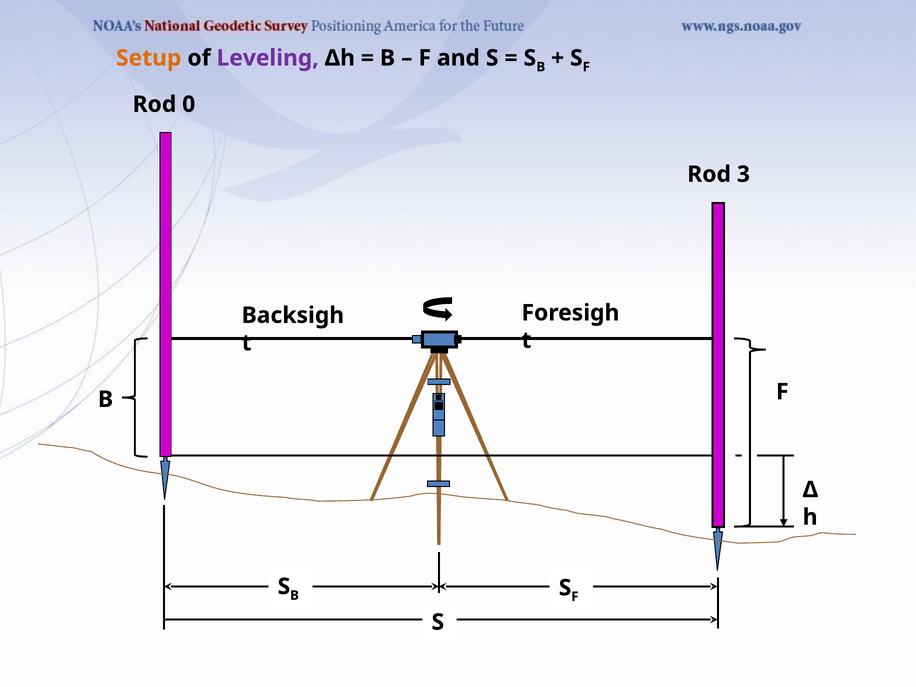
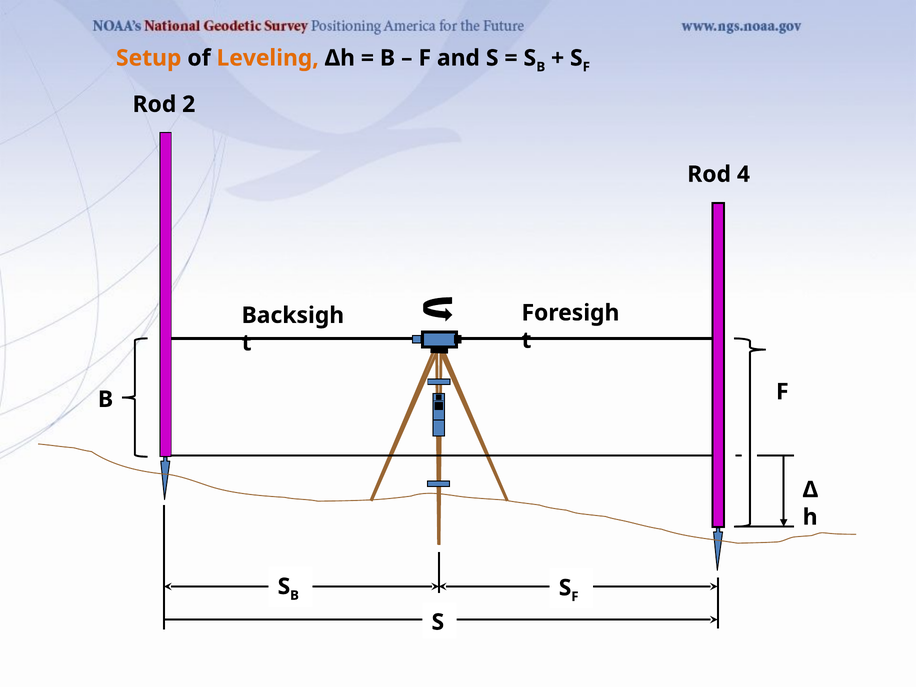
Leveling colour: purple -> orange (268, 58)
0: 0 -> 2 (189, 104)
3: 3 -> 4 (743, 174)
